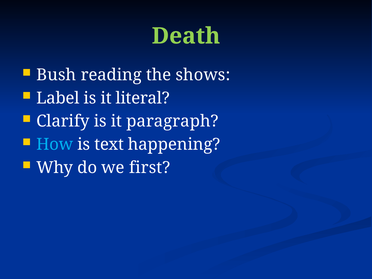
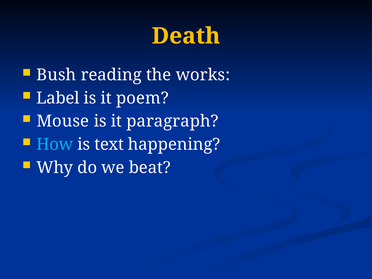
Death colour: light green -> yellow (186, 36)
shows: shows -> works (203, 75)
literal: literal -> poem (142, 98)
Clarify: Clarify -> Mouse (63, 121)
first: first -> beat (150, 168)
